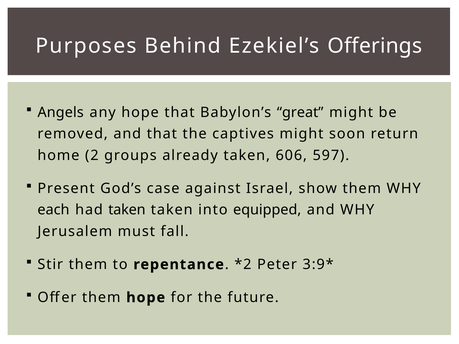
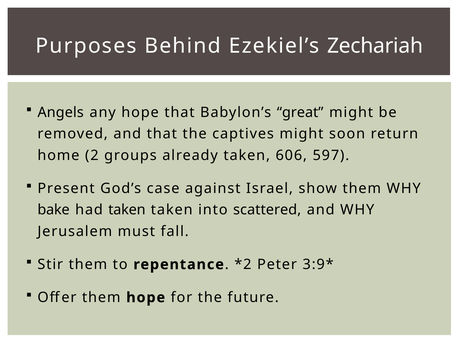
Offerings: Offerings -> Zechariah (375, 46)
each: each -> bake (54, 210)
equipped: equipped -> scattered (267, 210)
